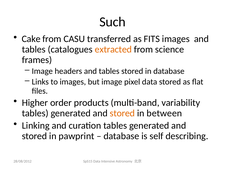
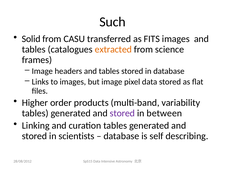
Cake: Cake -> Solid (31, 39)
stored colour: orange -> purple (122, 113)
pawprint: pawprint -> scientists (77, 136)
